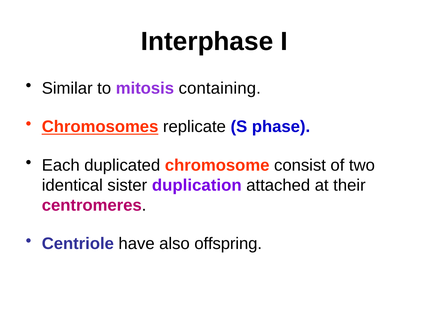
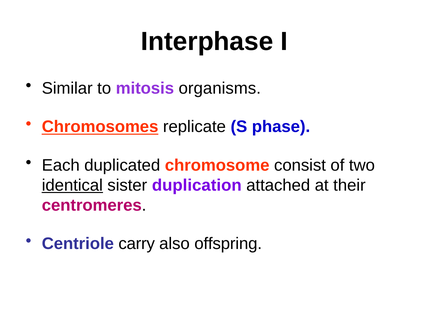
containing: containing -> organisms (220, 88)
identical underline: none -> present (72, 185)
have: have -> carry (137, 244)
